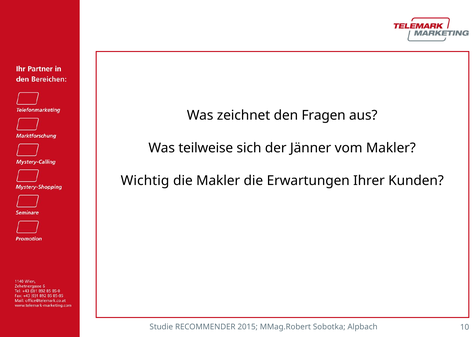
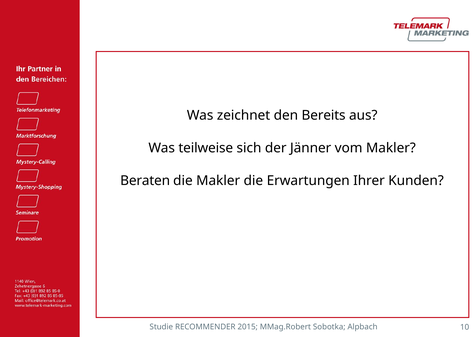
Fragen: Fragen -> Bereits (324, 115)
Wichtig: Wichtig -> Beraten (145, 180)
